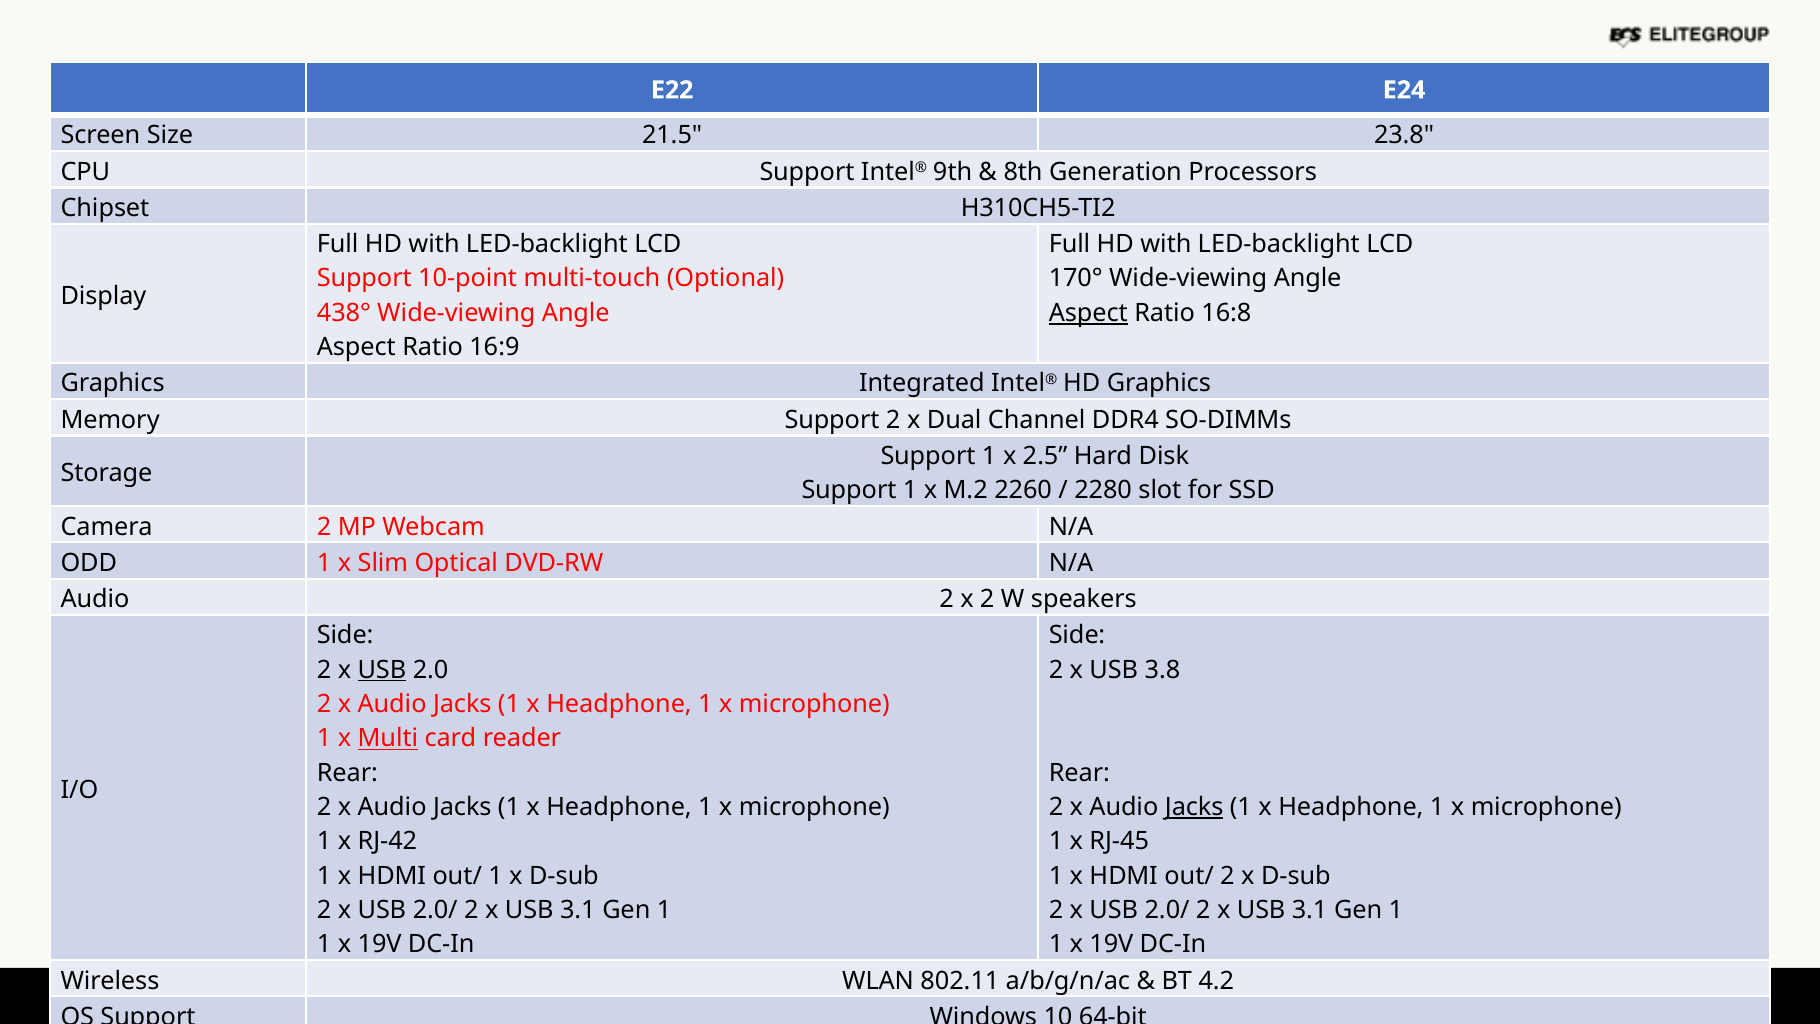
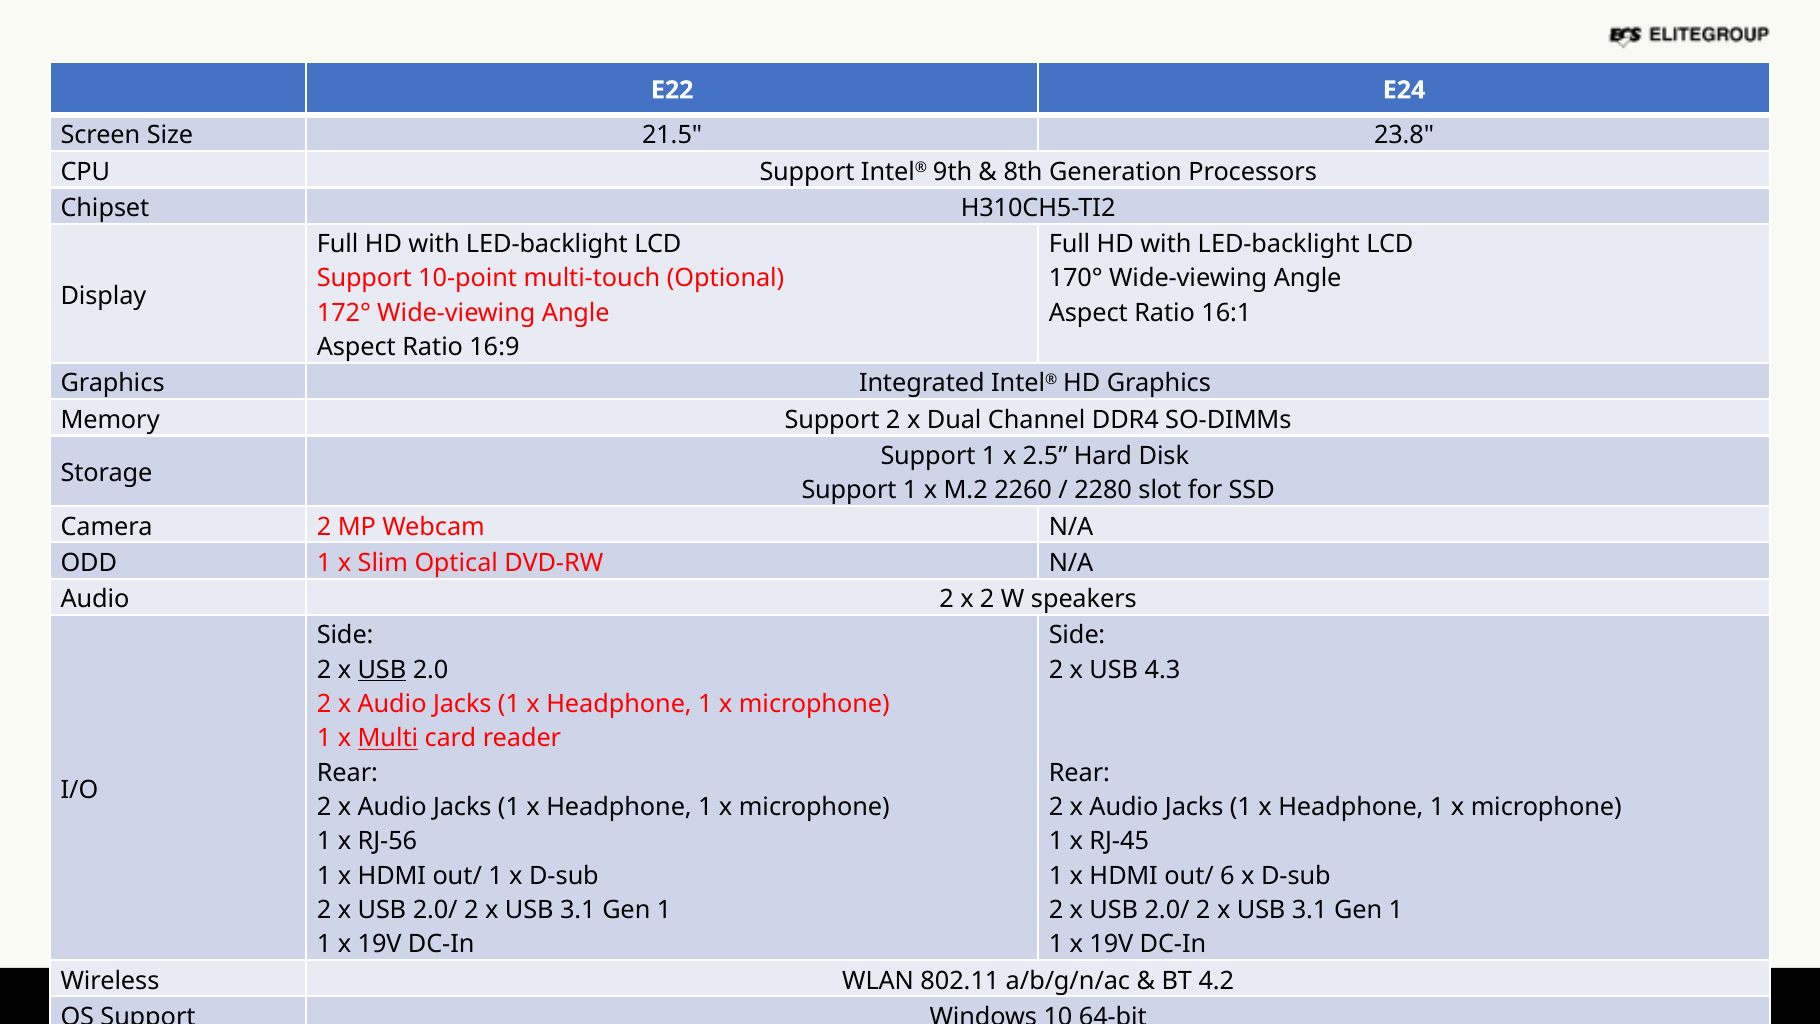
438°: 438° -> 172° (344, 313)
Aspect underline: present -> none (1088, 313)
16:8: 16:8 -> 16:1 (1226, 313)
3.8: 3.8 -> 4.3 (1162, 670)
Jacks underline: present -> none (1194, 807)
RJ-42: RJ-42 -> RJ-56 (387, 841)
out/ 2: 2 -> 6 (1227, 876)
